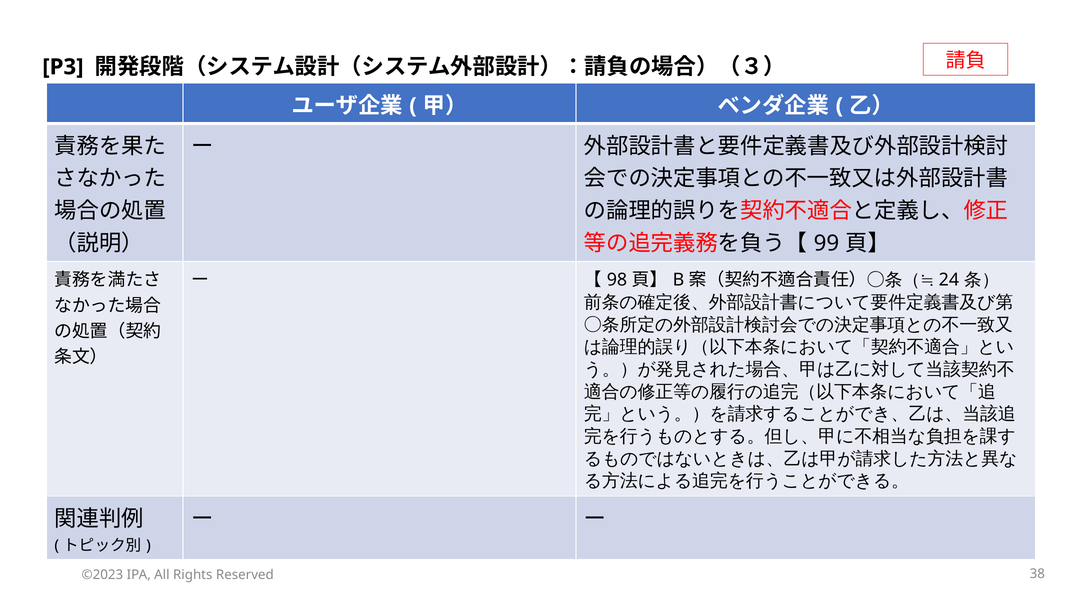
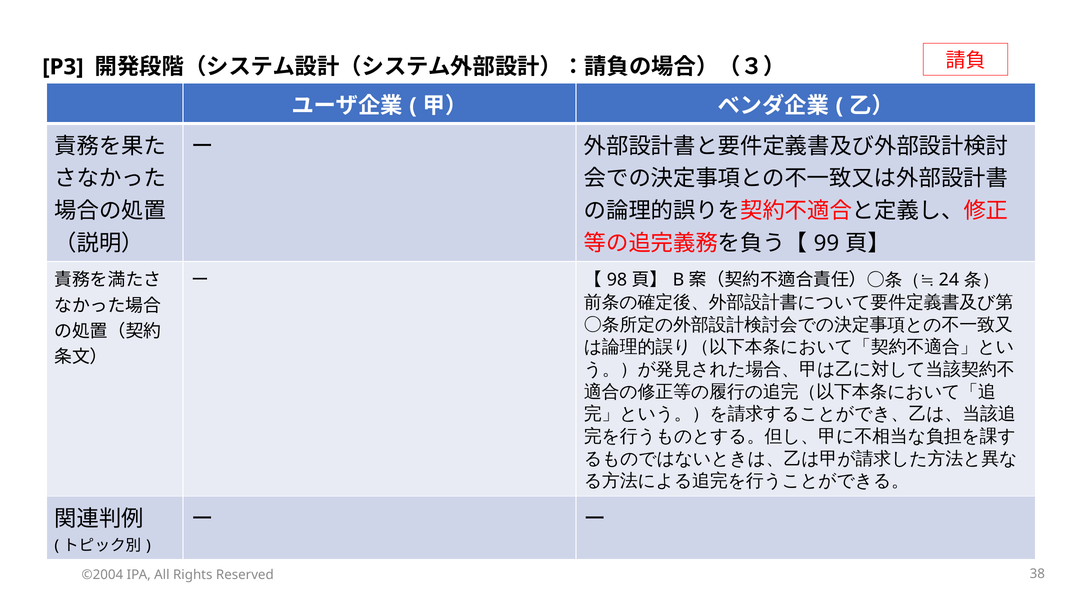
©2023: ©2023 -> ©2004 (102, 575)
